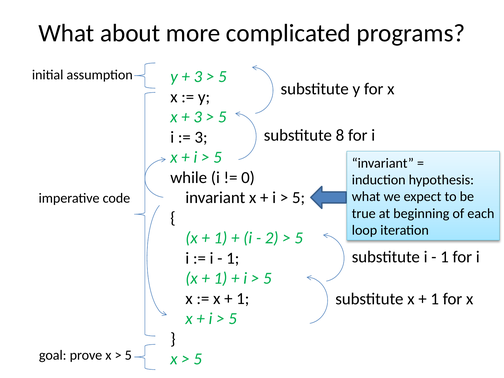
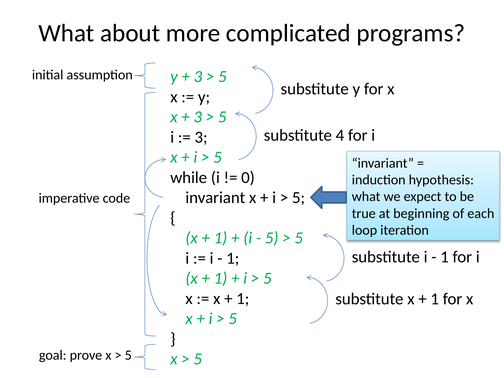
8: 8 -> 4 (340, 135)
2: 2 -> 5 (272, 238)
